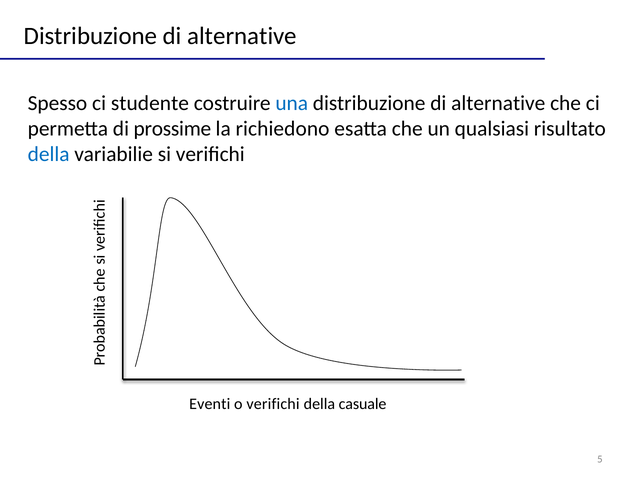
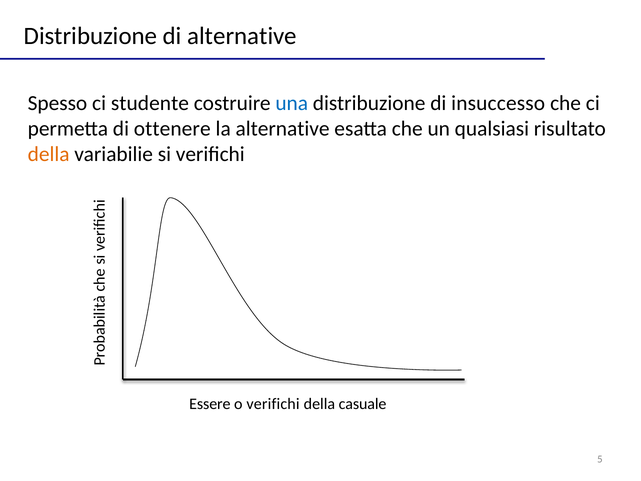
alternative: alternative -> insuccesso (498, 103)
prossime: prossime -> ottenere (172, 129)
la richiedono: richiedono -> alternative (283, 129)
della colour: blue -> orange (49, 154)
Eventi: Eventi -> Essere (210, 404)
